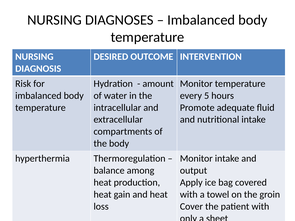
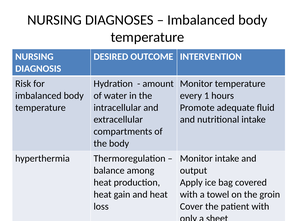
5: 5 -> 1 (207, 96)
